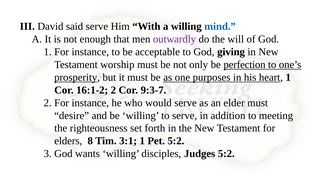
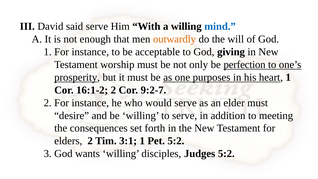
outwardly colour: purple -> orange (175, 39)
9:3-7: 9:3-7 -> 9:2-7 (153, 90)
righteousness: righteousness -> consequences (99, 128)
elders 8: 8 -> 2 (90, 141)
